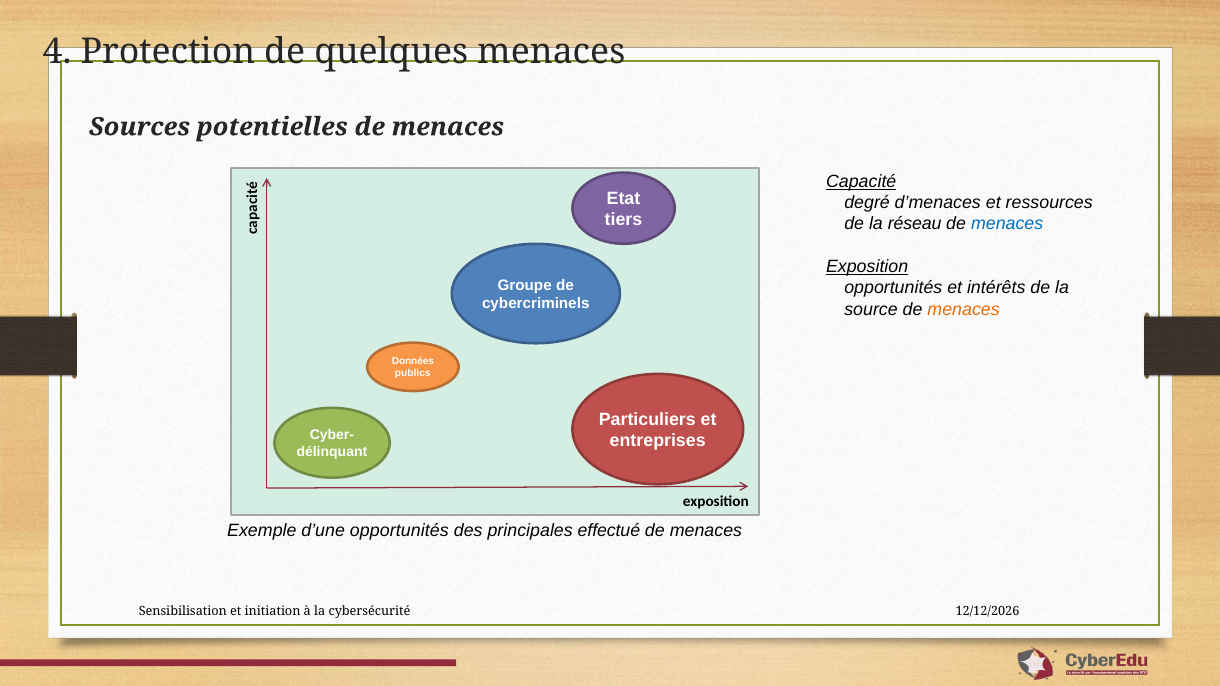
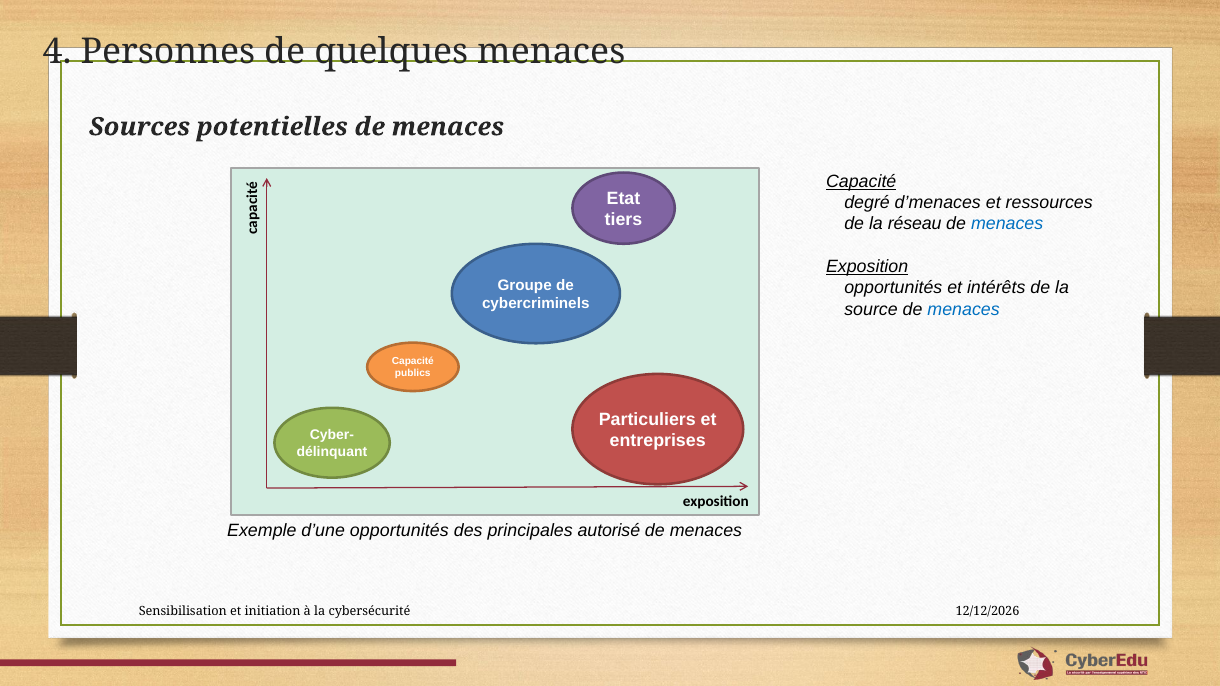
Protection: Protection -> Personnes (168, 52)
menaces colour: orange -> blue (964, 310)
Données: Données -> Capacité (413, 362)
effectué: effectué -> autorisé (609, 531)
